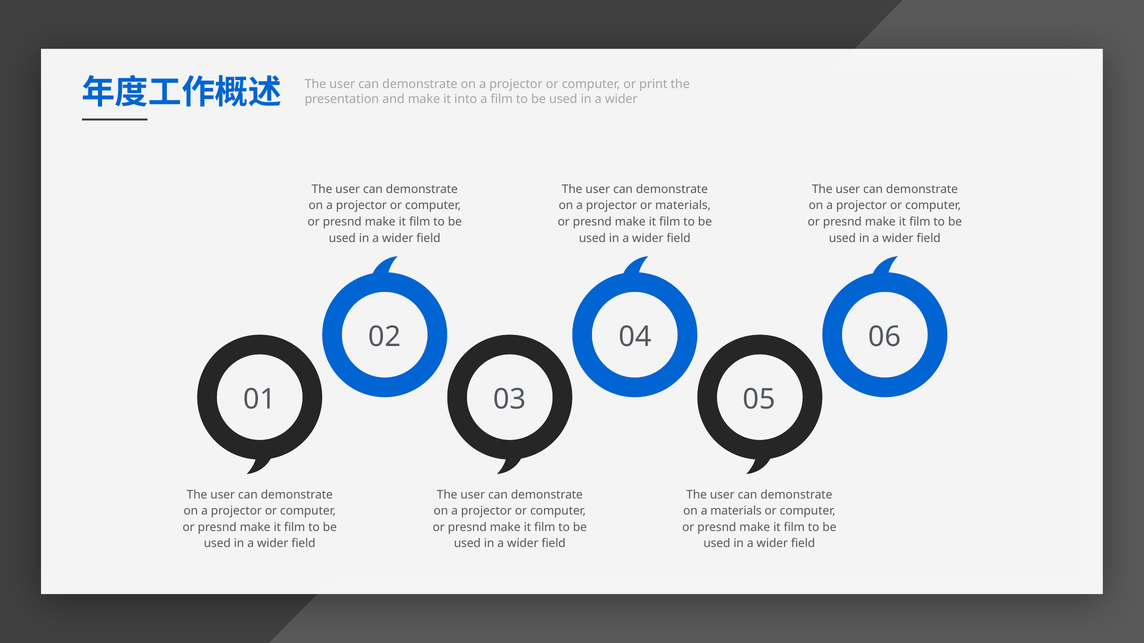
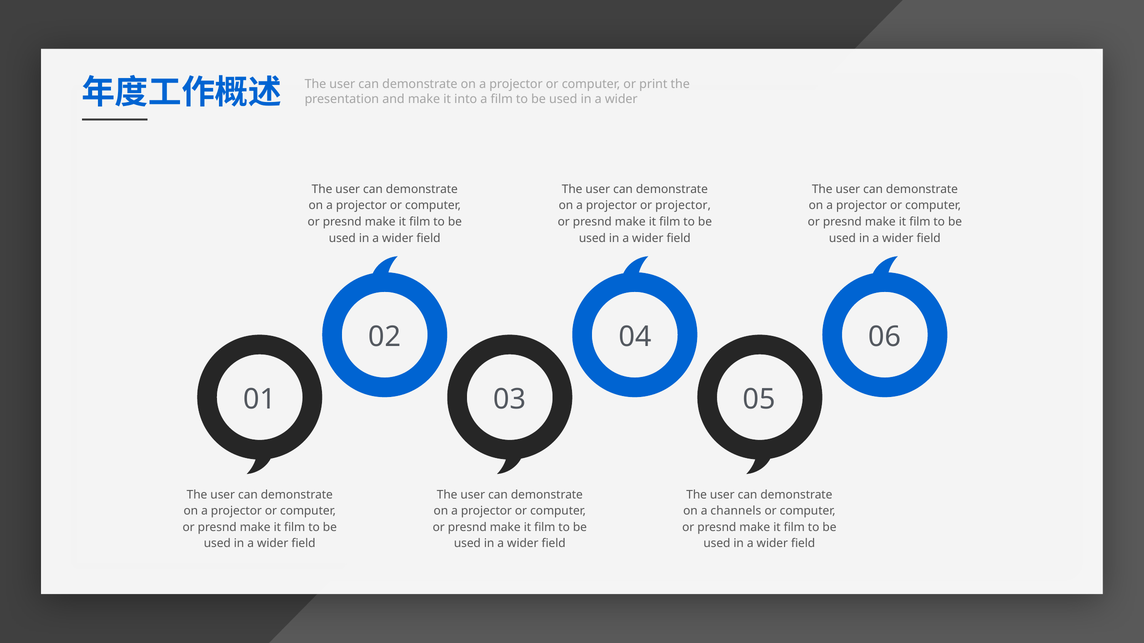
or materials: materials -> projector (683, 206)
a materials: materials -> channels (736, 511)
